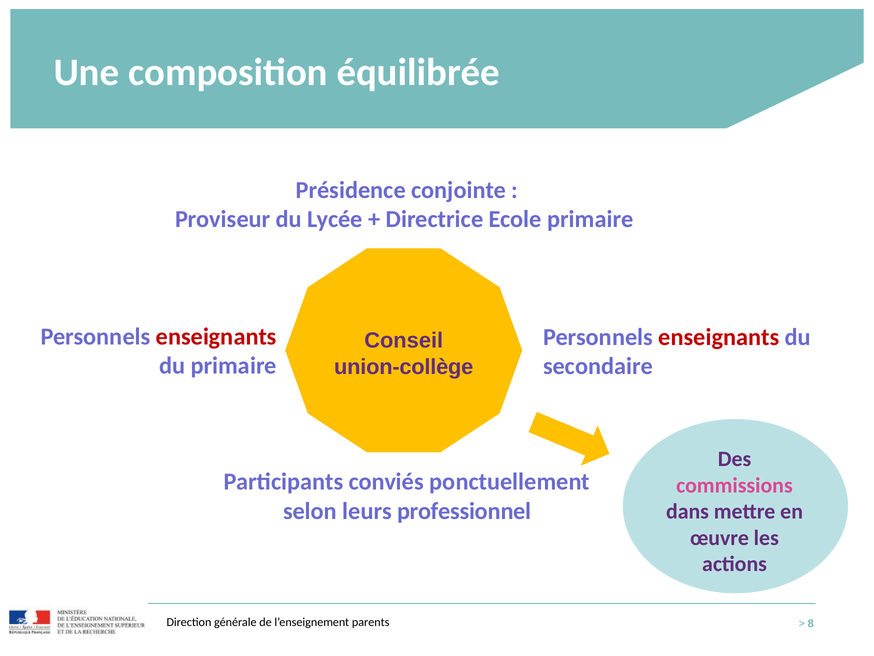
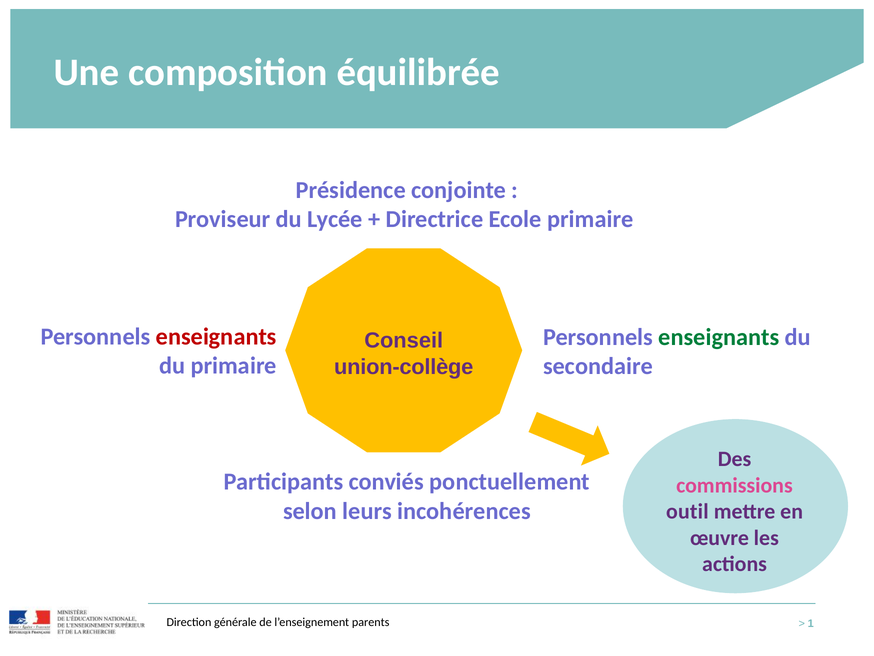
enseignants colour: red -> green (719, 337)
professionnel: professionnel -> incohérences (464, 511)
dans: dans -> outil (687, 511)
8: 8 -> 1 (811, 623)
